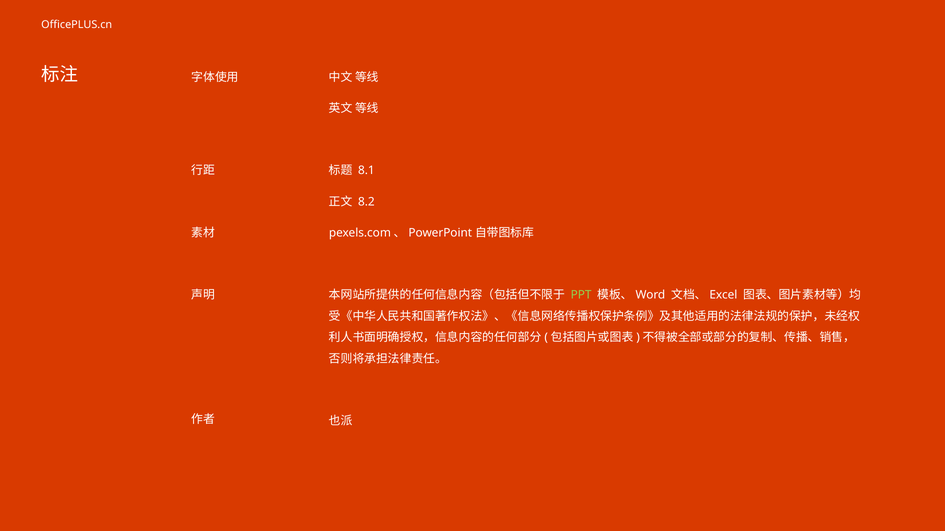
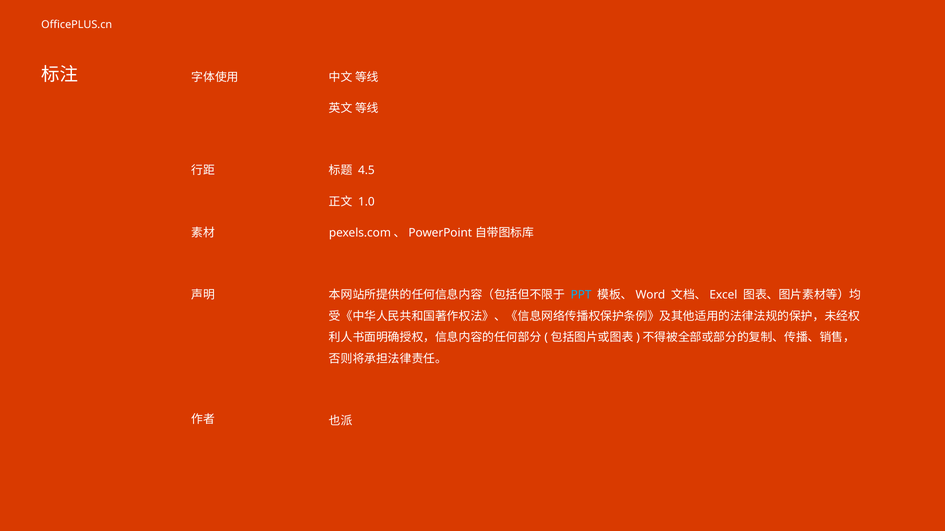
8.1: 8.1 -> 4.5 (366, 171)
8.2: 8.2 -> 1.0 (366, 202)
PPT colour: light green -> light blue (581, 295)
